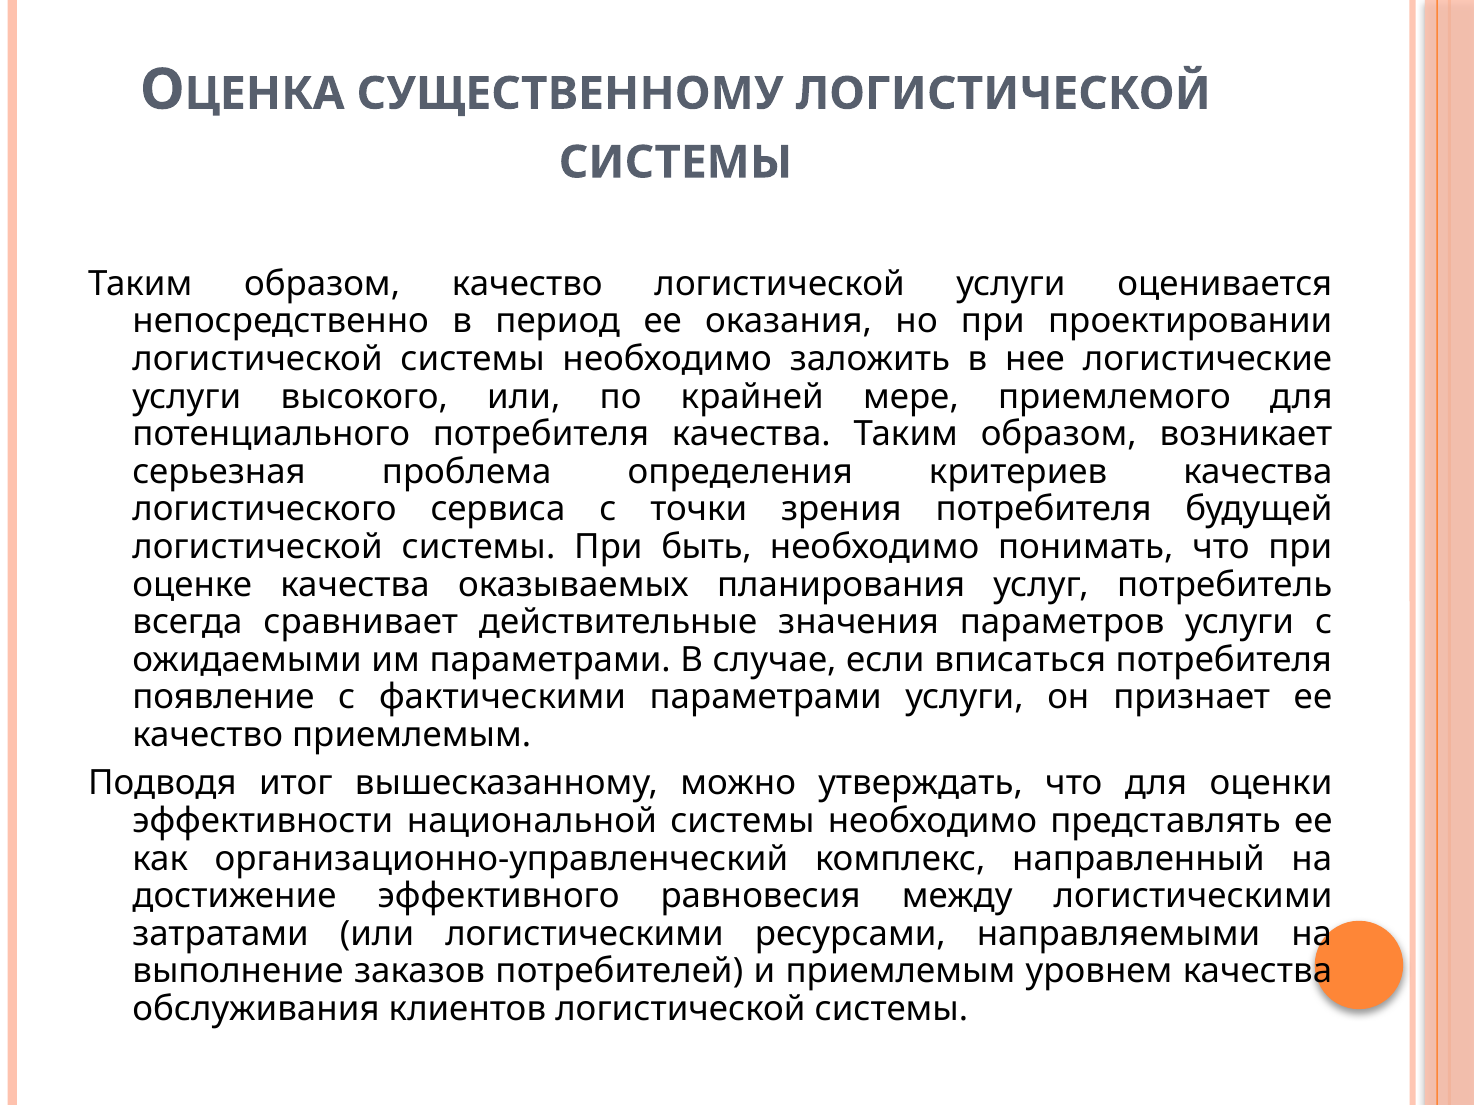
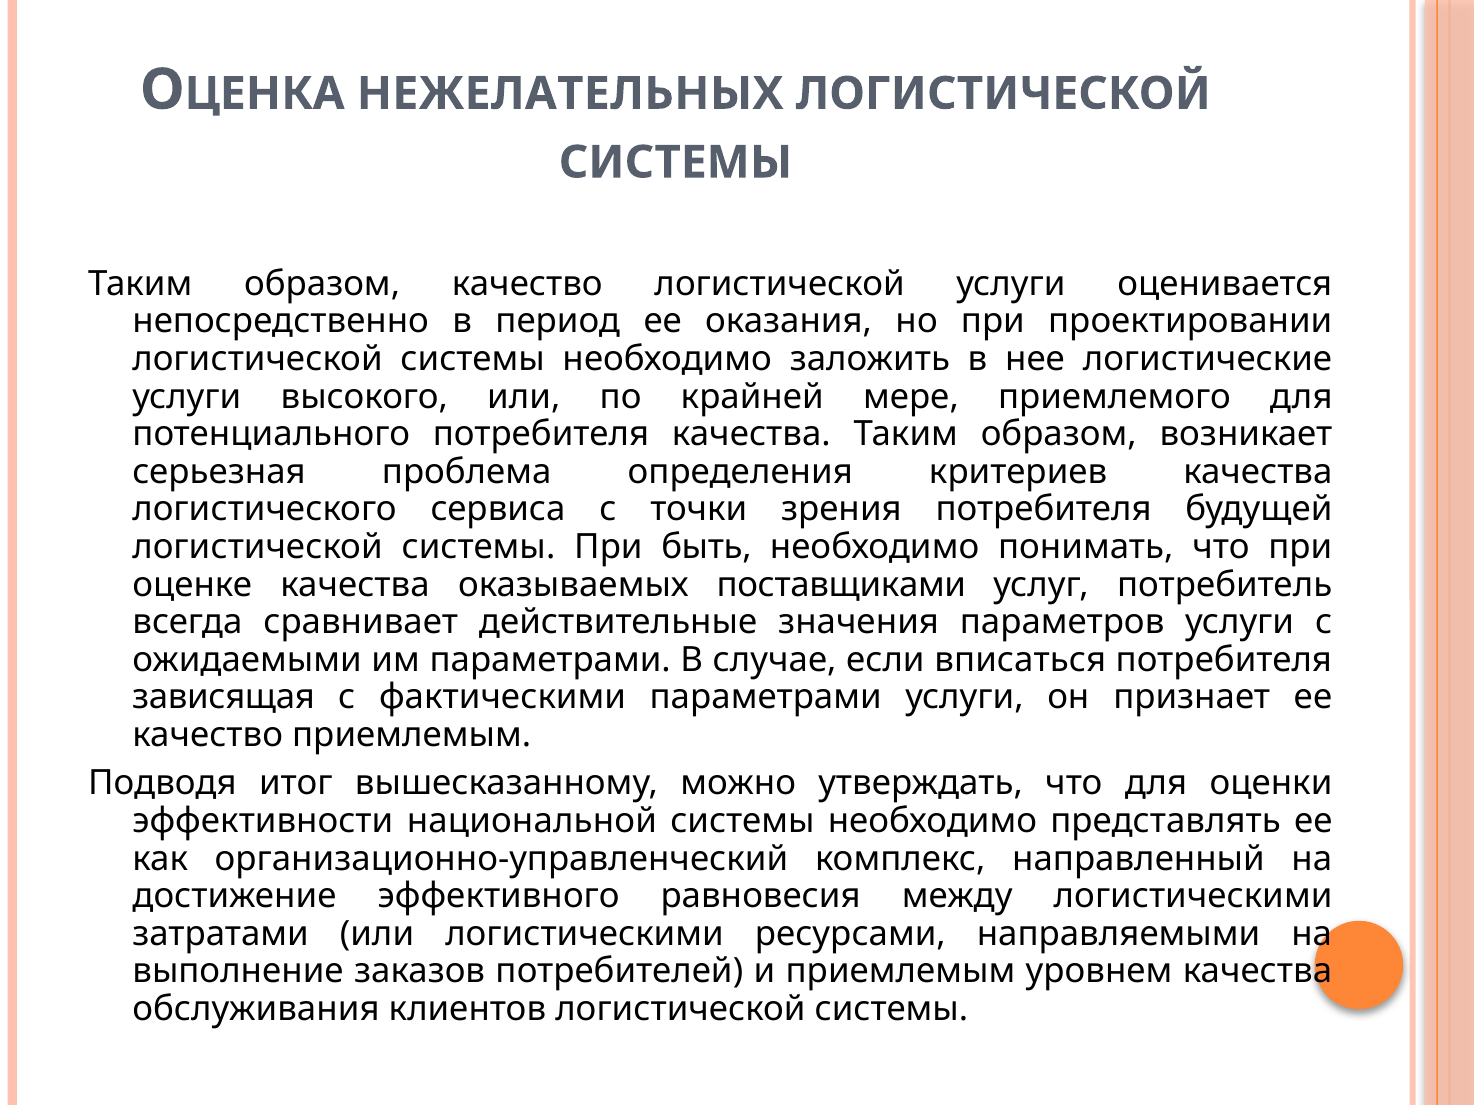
СУЩЕСТВЕННОМУ: СУЩЕСТВЕННОМУ -> НЕЖЕЛАТЕЛЬНЫХ (570, 94)
планирования: планирования -> поставщиками (841, 585)
появление: появление -> зависящая (224, 698)
